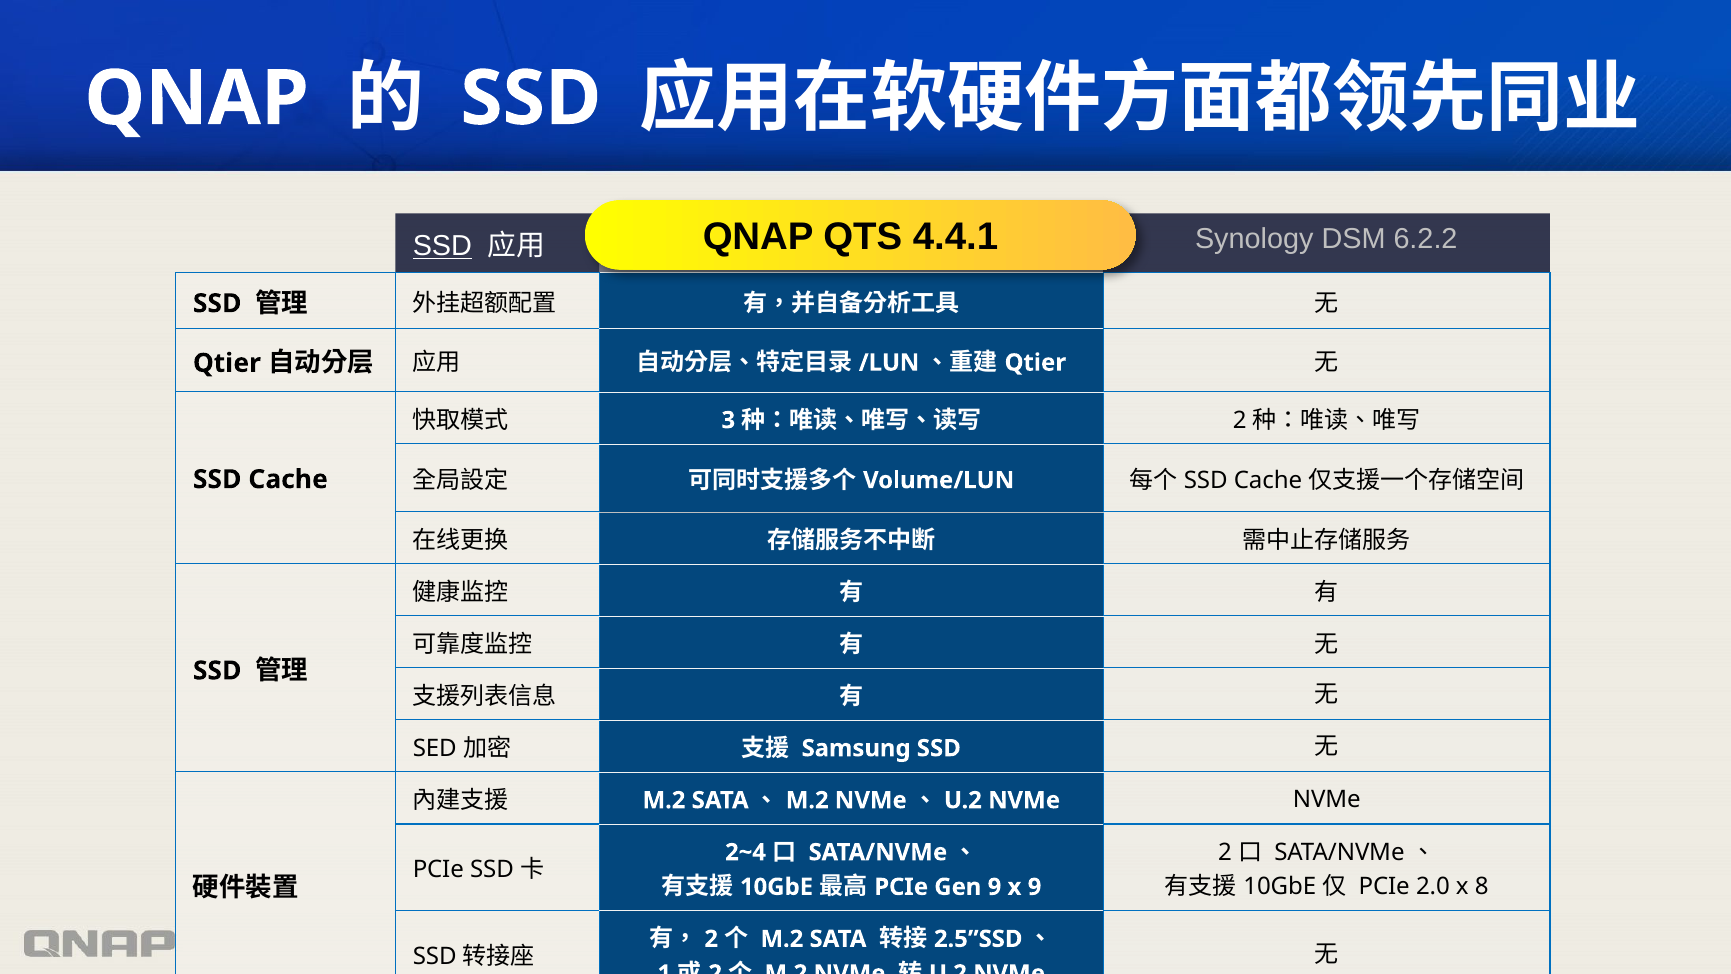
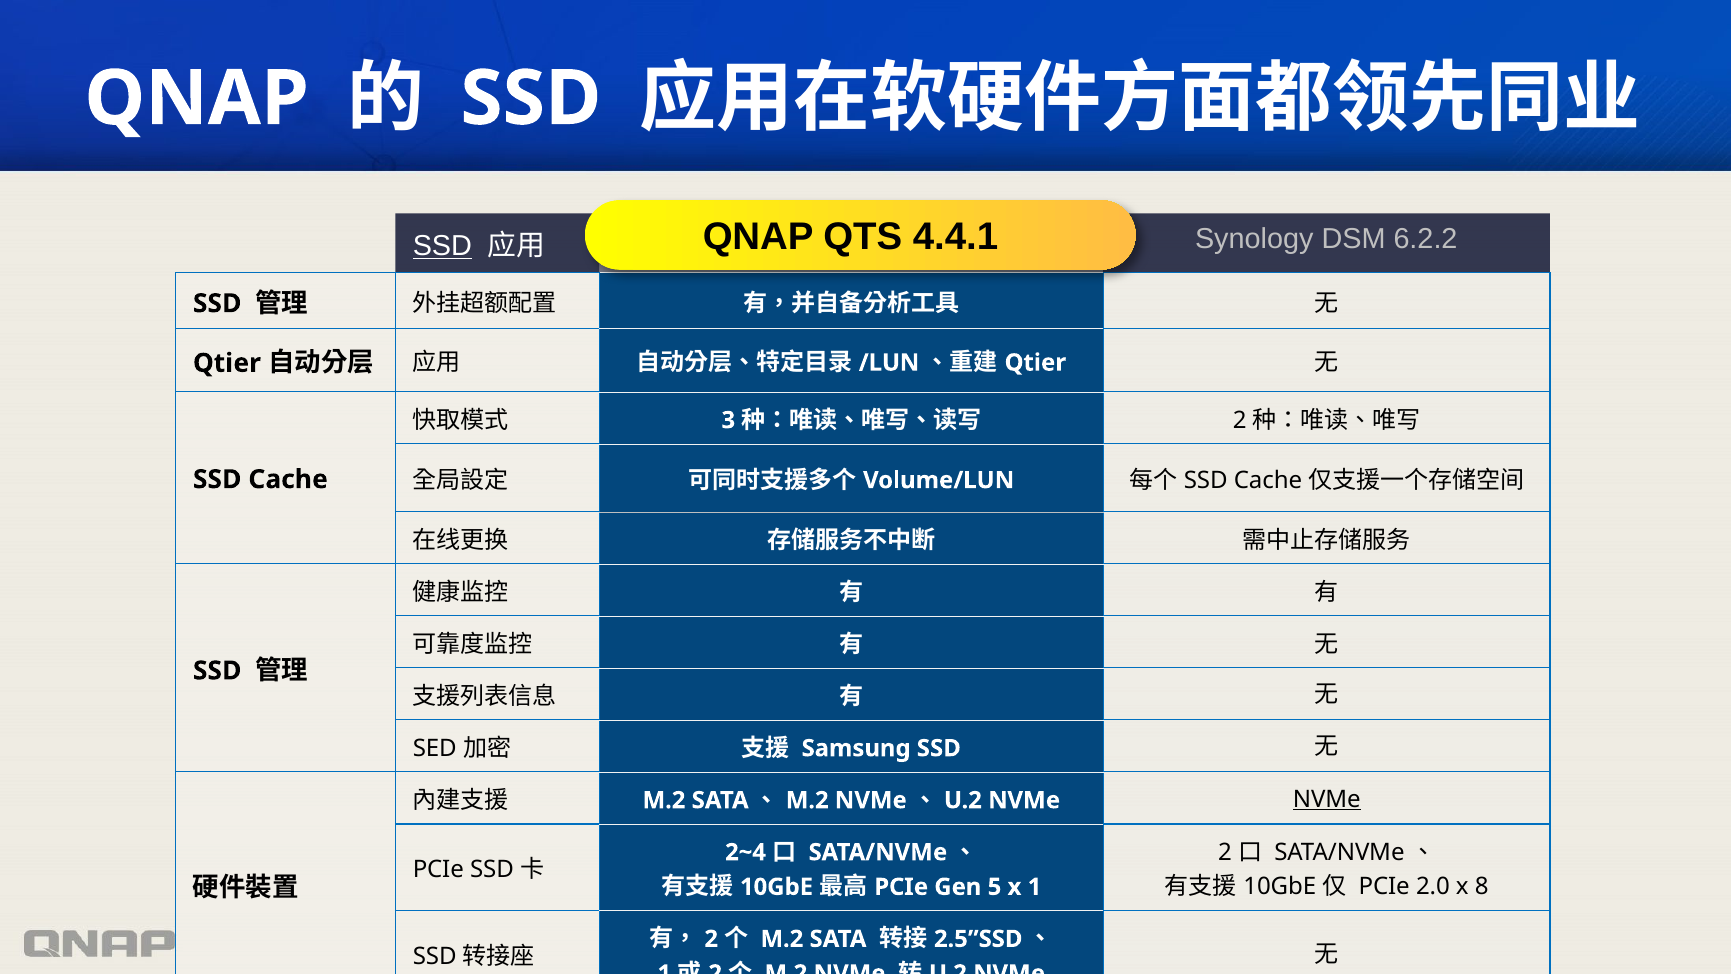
NVMe underline: none -> present (1327, 799)
Gen 9: 9 -> 5 (995, 887)
x 9: 9 -> 1 (1035, 887)
